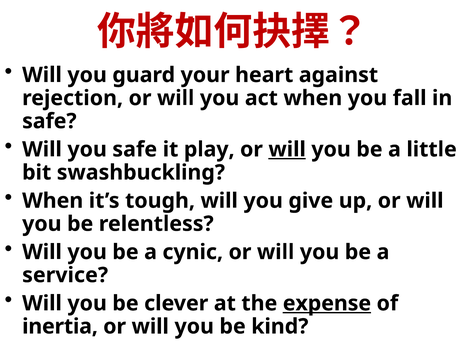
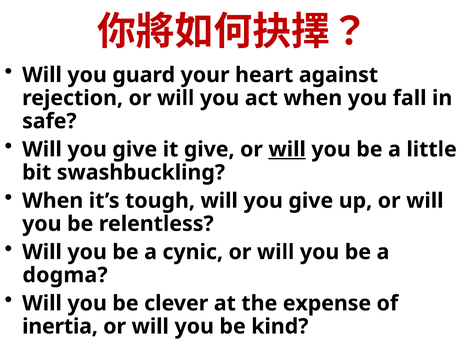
safe: safe -> give (135, 149)
it play: play -> give (209, 149)
service: service -> dogma (65, 275)
expense underline: present -> none (327, 303)
